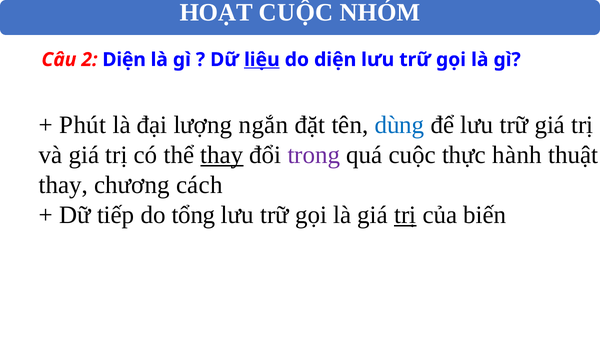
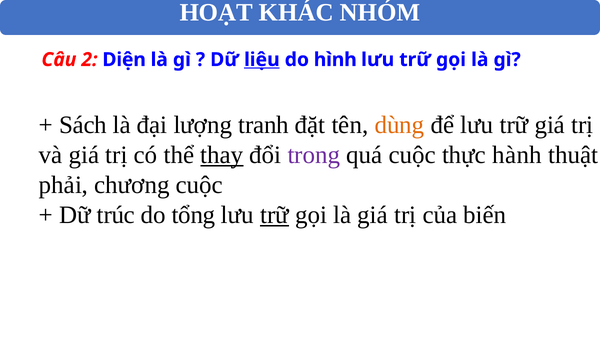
HOẠT CUỘC: CUỘC -> KHÁC (296, 12)
do diện: diện -> hình (335, 60)
Phút: Phút -> Sách (83, 125)
ngắn: ngắn -> tranh (264, 125)
dùng colour: blue -> orange (399, 125)
thay: thay -> phải (64, 185)
chương cách: cách -> cuộc (199, 185)
tiếp: tiếp -> trúc (116, 215)
trữ underline: none -> present (275, 215)
trị underline: present -> none (405, 215)
